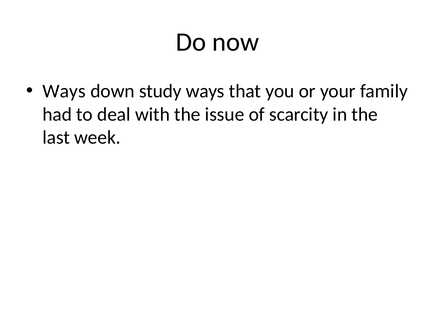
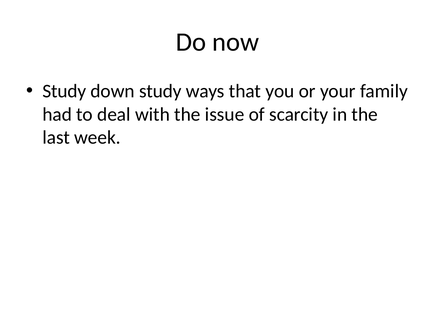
Ways: Ways -> Study (64, 91)
